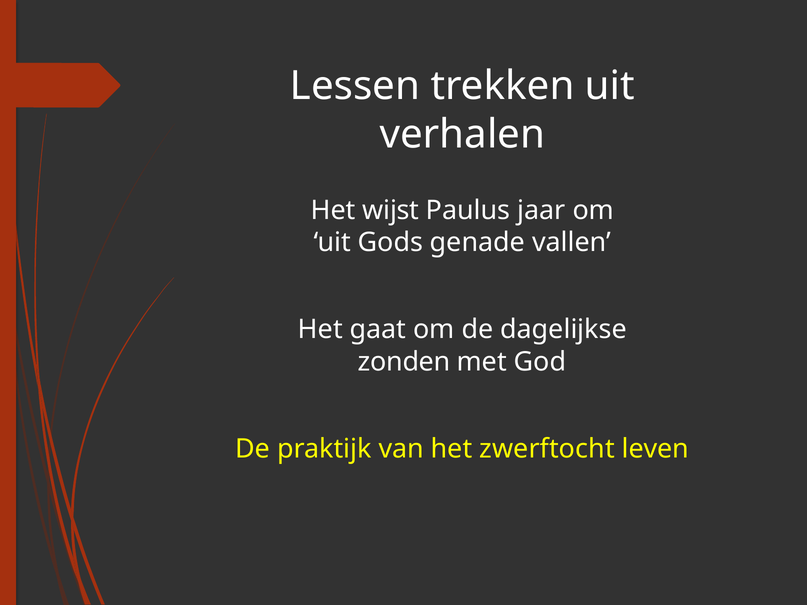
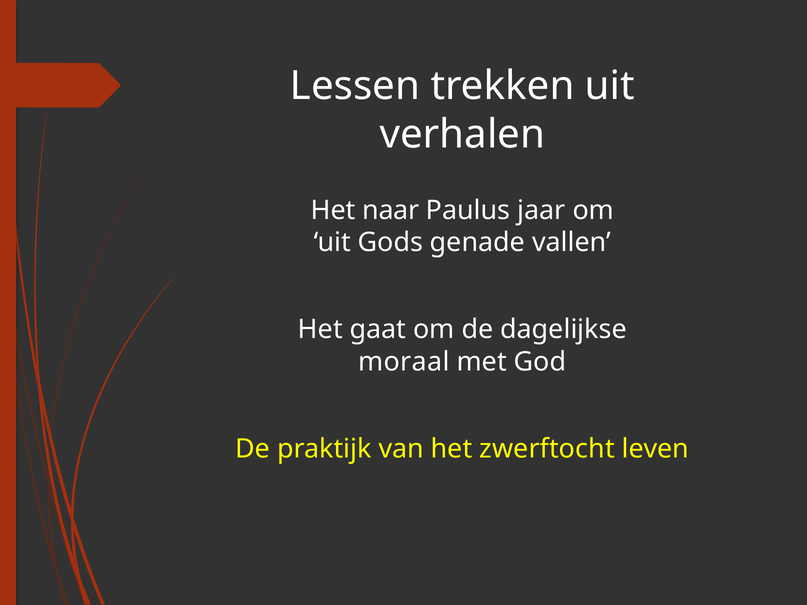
wijst: wijst -> naar (391, 210)
zonden: zonden -> moraal (404, 362)
